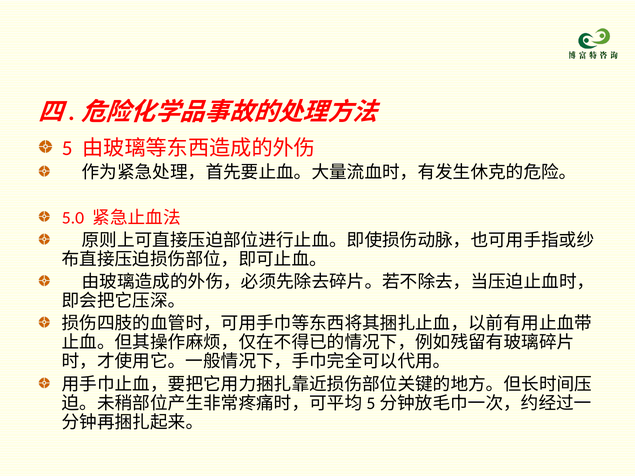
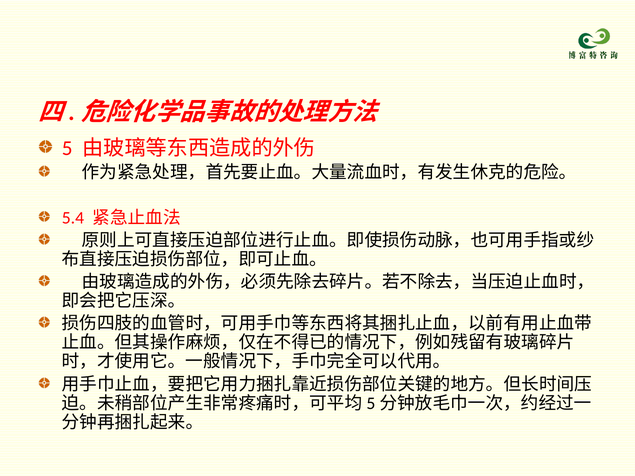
5.0: 5.0 -> 5.4 (73, 218)
